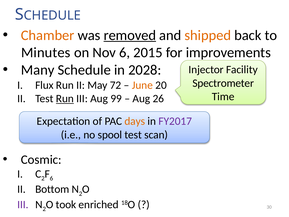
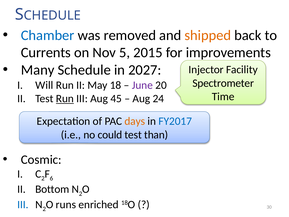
Chamber colour: orange -> blue (48, 35)
removed underline: present -> none (130, 35)
Minutes: Minutes -> Currents (46, 53)
Nov 6: 6 -> 5 (125, 53)
2028: 2028 -> 2027 (145, 70)
Flux: Flux -> Will (44, 85)
72: 72 -> 18 (116, 85)
June colour: orange -> purple (142, 85)
99: 99 -> 45 (116, 99)
26: 26 -> 24 (158, 99)
FY2017 colour: purple -> blue (175, 121)
spool: spool -> could (110, 135)
scan: scan -> than (156, 135)
III colour: purple -> blue (23, 204)
took: took -> runs (66, 204)
